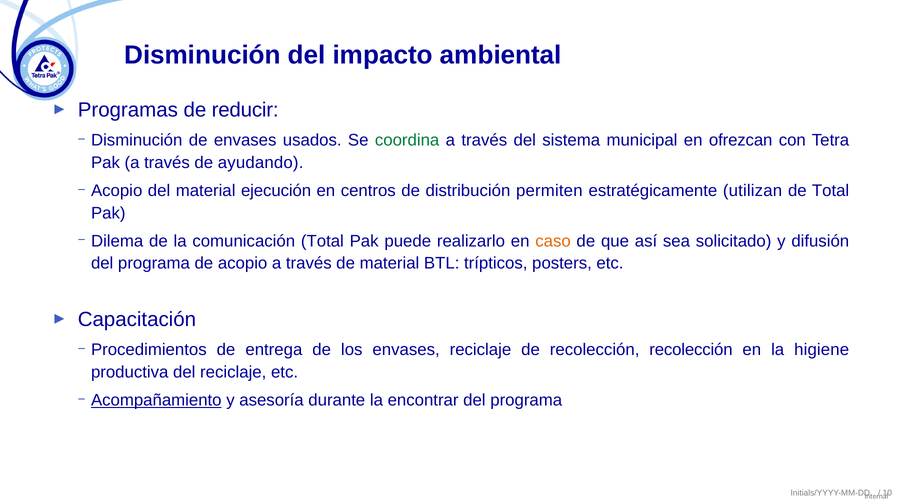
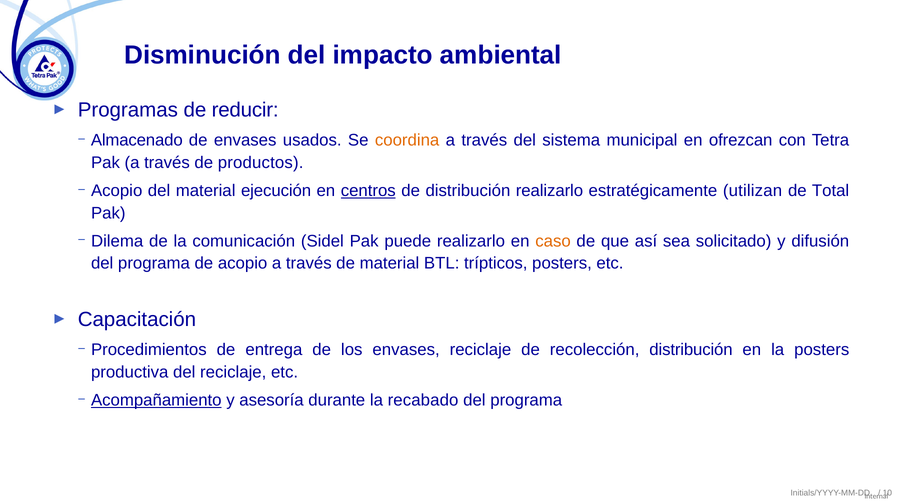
Disminución: Disminución -> Almacenado (137, 140)
coordina colour: green -> orange (407, 140)
ayudando: ayudando -> productos (261, 163)
centros underline: none -> present (368, 191)
distribución permiten: permiten -> realizarlo (549, 191)
comunicación Total: Total -> Sidel (322, 241)
recolección recolección: recolección -> distribución (691, 350)
la higiene: higiene -> posters (822, 350)
encontrar: encontrar -> recabado (423, 400)
